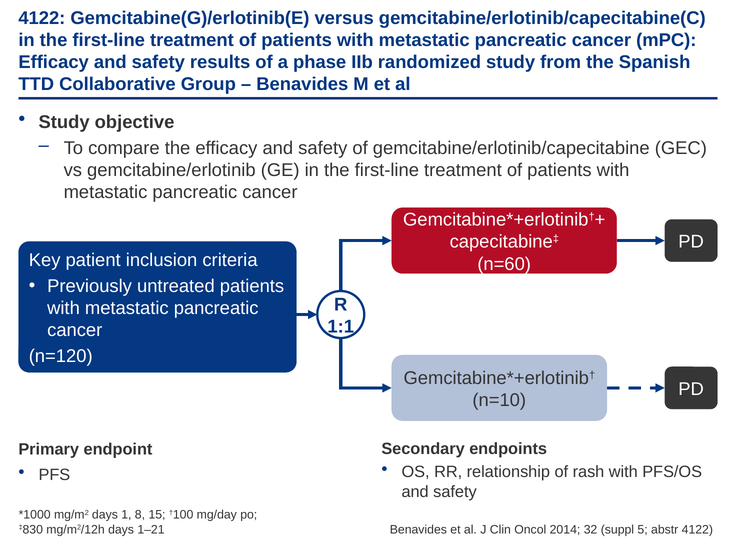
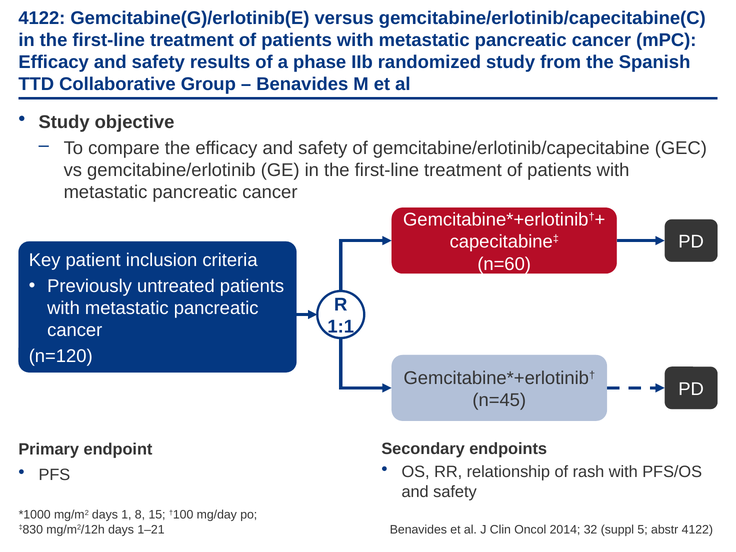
n=10: n=10 -> n=45 (499, 400)
